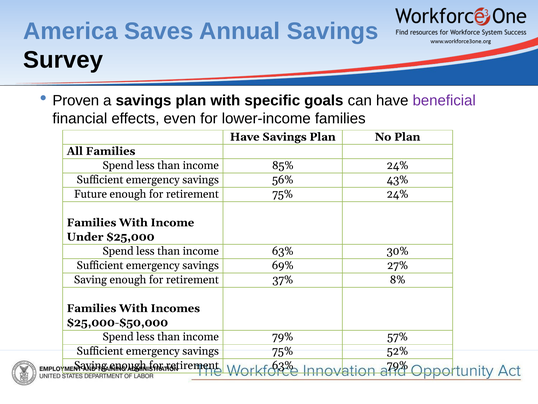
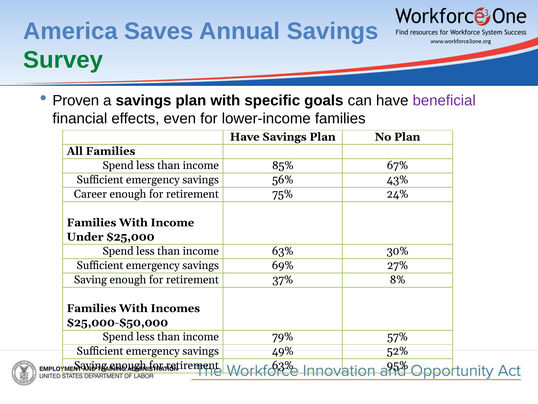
Survey colour: black -> green (63, 60)
85% 24%: 24% -> 67% (398, 165)
Future: Future -> Career (90, 194)
savings 75%: 75% -> 49% (283, 351)
63% 79%: 79% -> 95% (398, 365)
